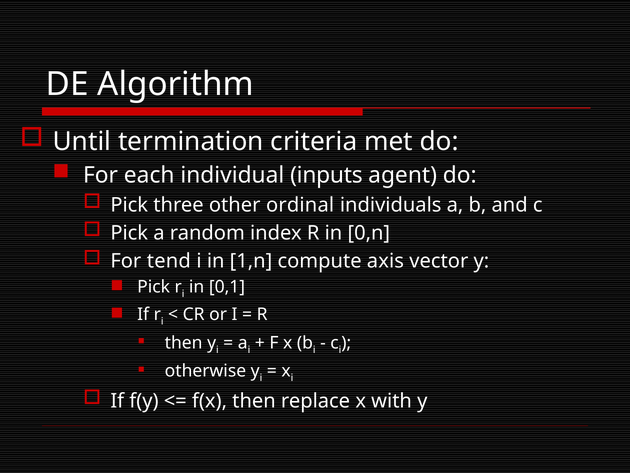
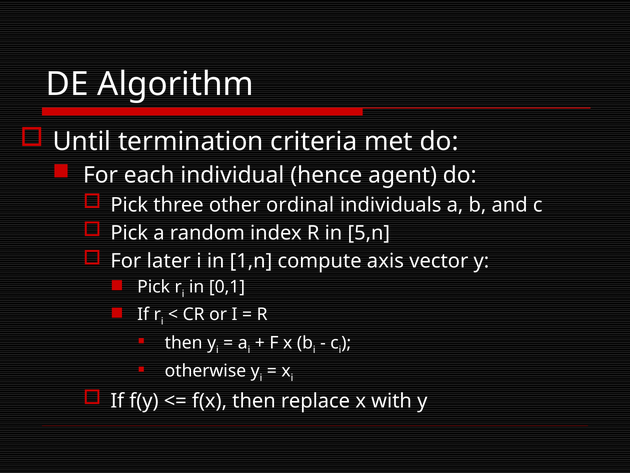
inputs: inputs -> hence (326, 175)
0,n: 0,n -> 5,n (369, 233)
tend: tend -> later (169, 261)
